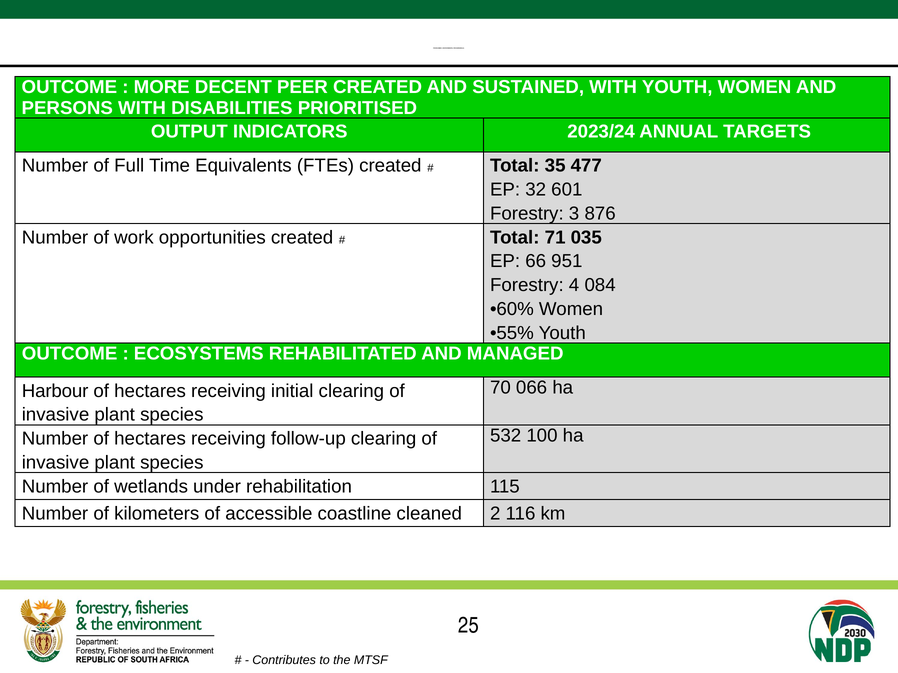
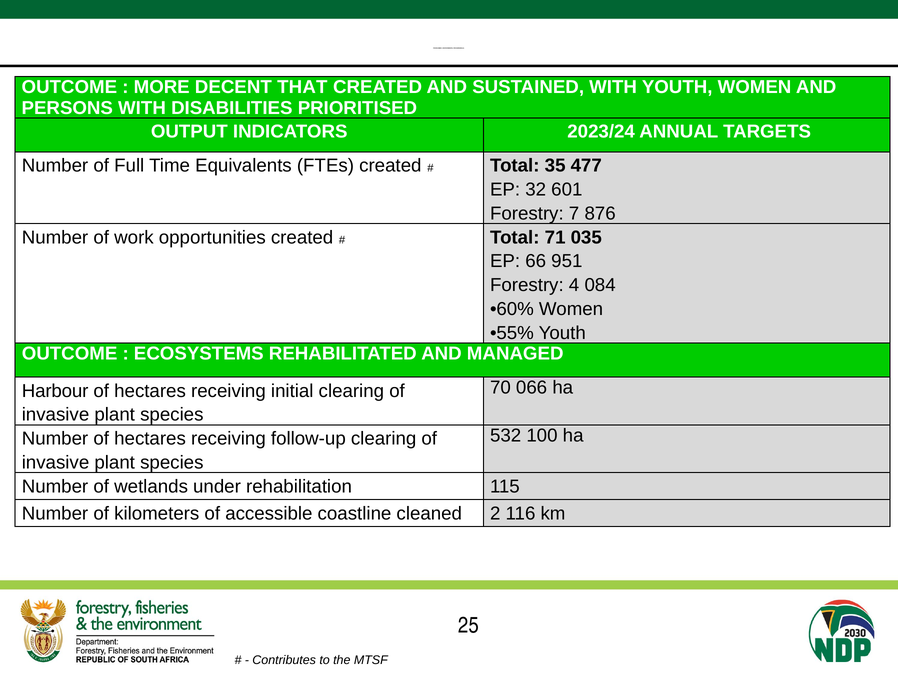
PEER: PEER -> THAT (302, 87)
3: 3 -> 7 (574, 214)
